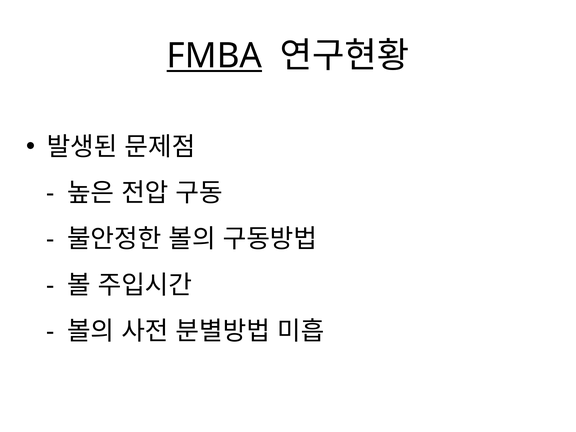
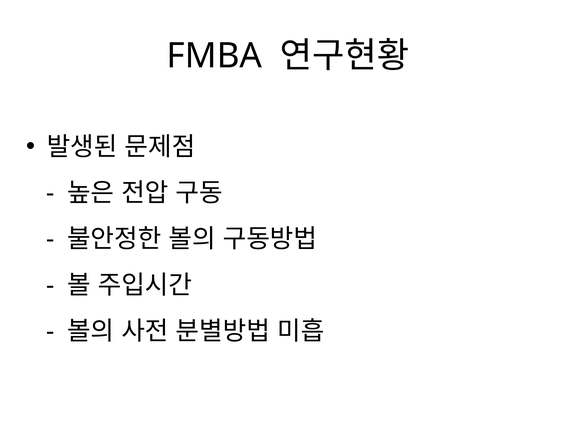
FMBA underline: present -> none (214, 56)
